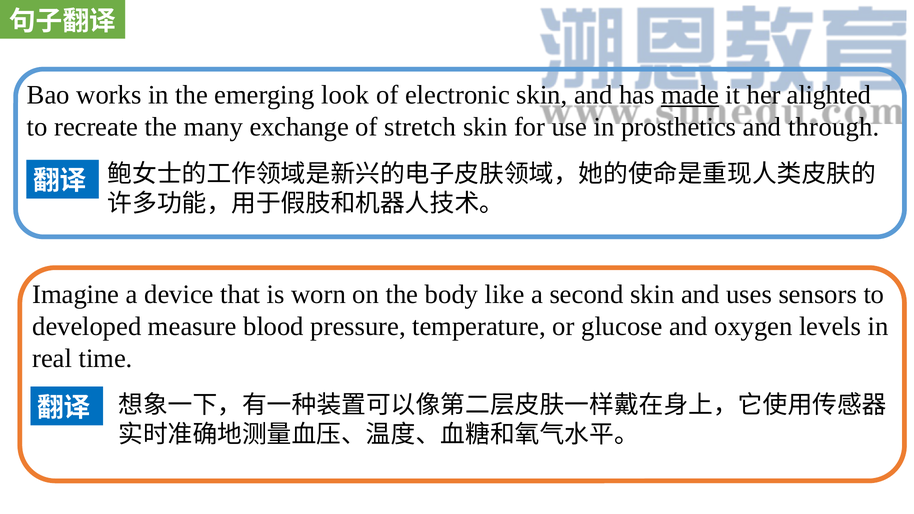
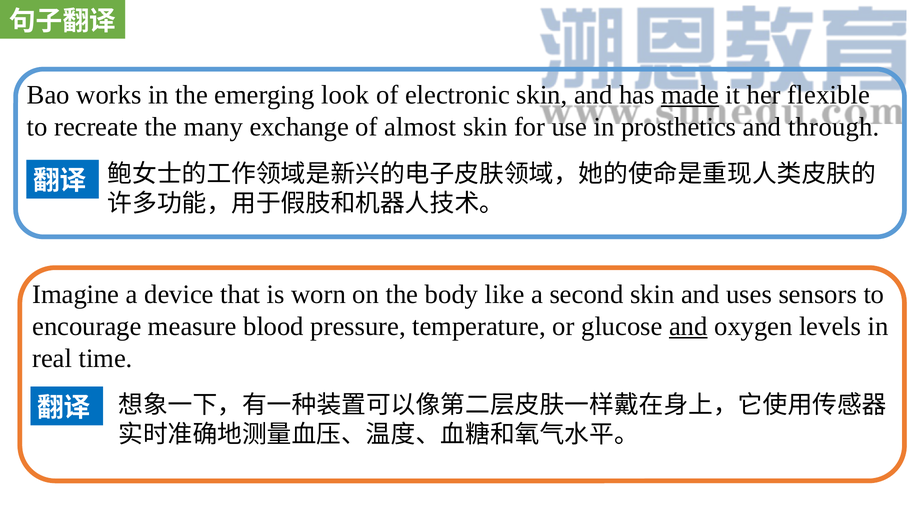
alighted: alighted -> flexible (829, 95)
stretch: stretch -> almost (420, 127)
developed: developed -> encourage (87, 327)
and underline: none -> present (688, 327)
